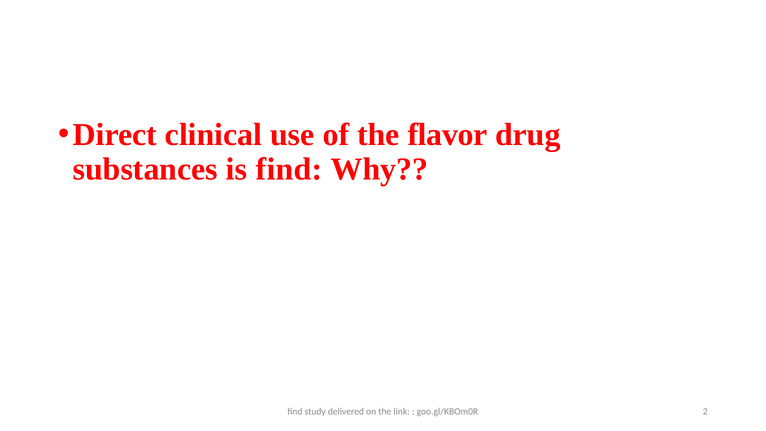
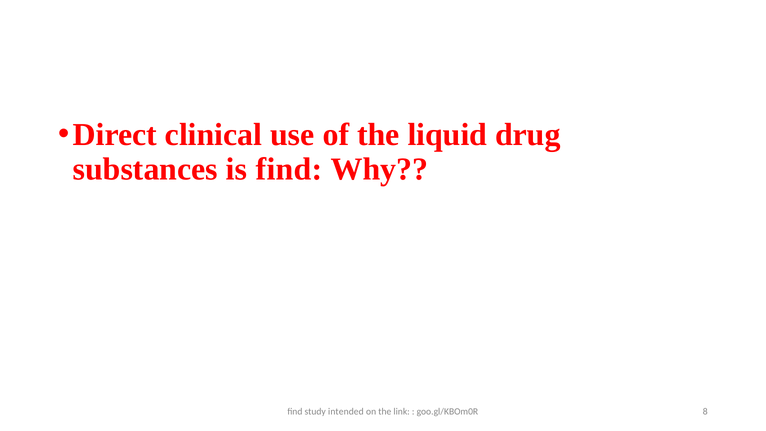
flavor: flavor -> liquid (447, 135)
delivered: delivered -> intended (346, 411)
2: 2 -> 8 (705, 411)
